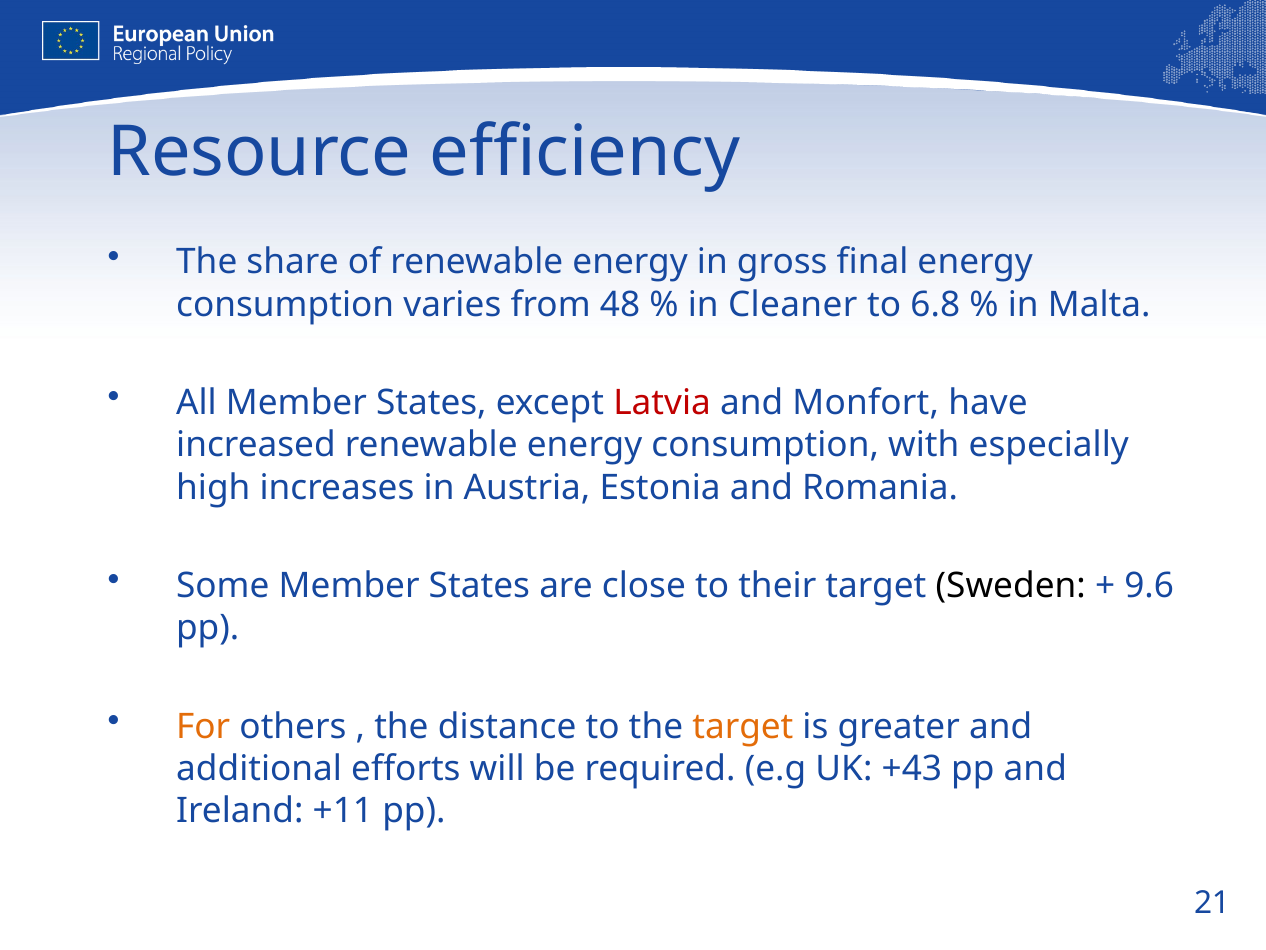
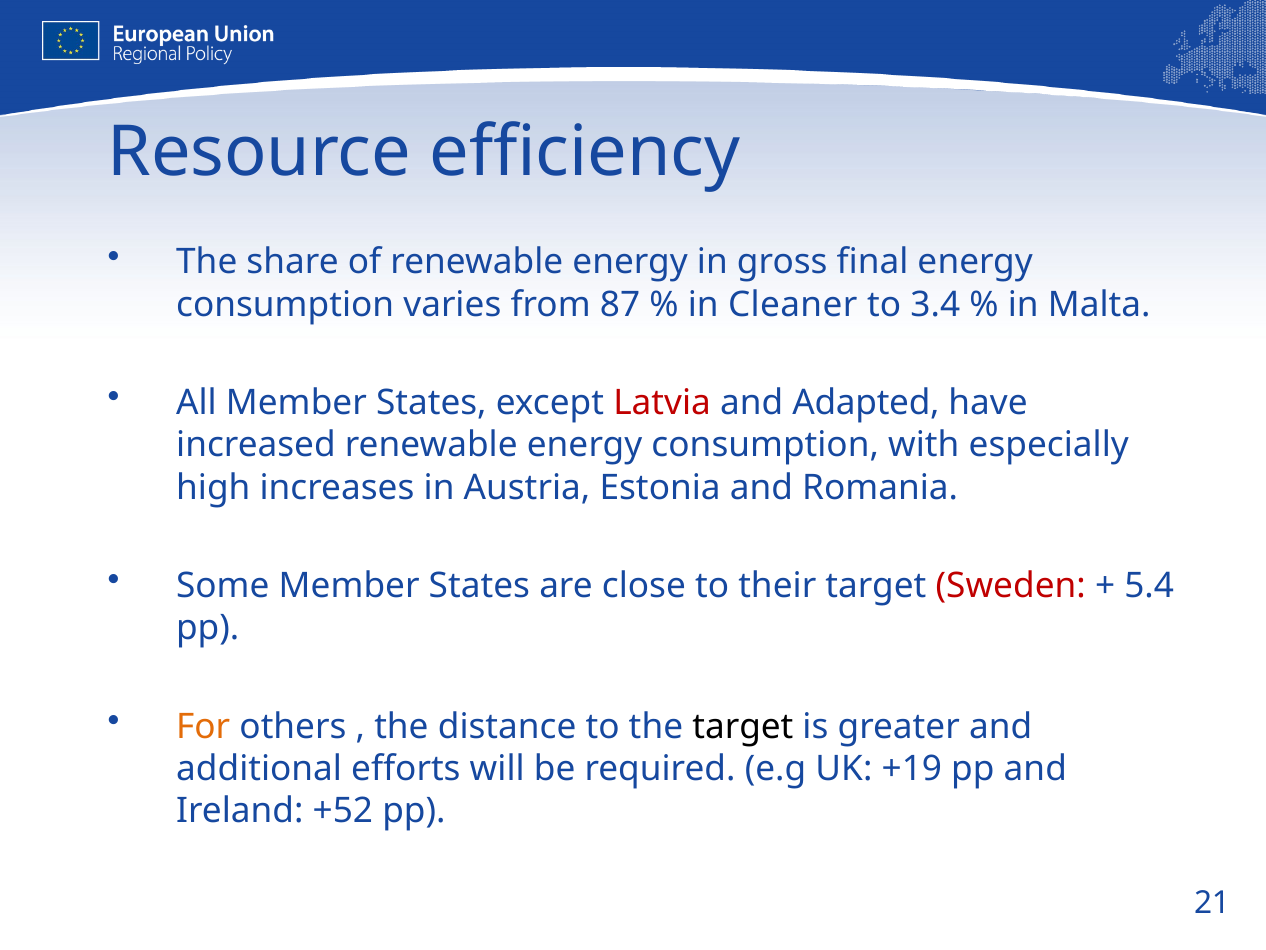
48: 48 -> 87 (620, 304)
6.8: 6.8 -> 3.4 (935, 304)
Monfort: Monfort -> Adapted (866, 403)
Sweden colour: black -> red (1011, 586)
9.6: 9.6 -> 5.4 (1149, 586)
target colour: orange -> black (743, 726)
+43: +43 -> +19 (912, 769)
+11: +11 -> +52 (343, 811)
